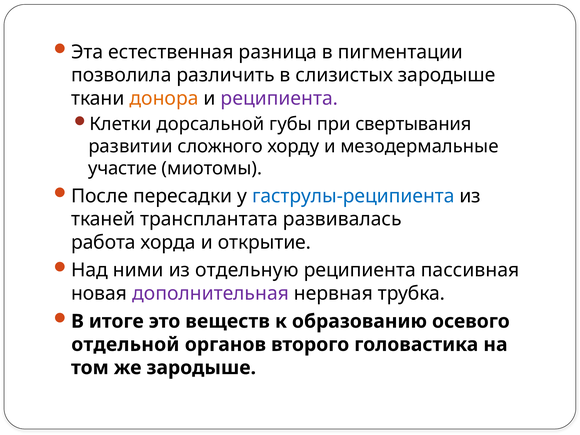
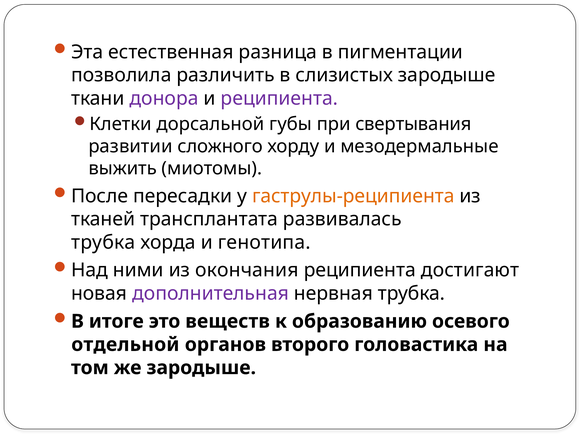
донора colour: orange -> purple (164, 98)
участие: участие -> выжить (123, 169)
гаструлы-реципиента colour: blue -> orange (353, 196)
работа: работа -> трубка (103, 242)
открытие: открытие -> генотипа (264, 242)
отдельную: отдельную -> окончания (247, 270)
пассивная: пассивная -> достигают (470, 270)
